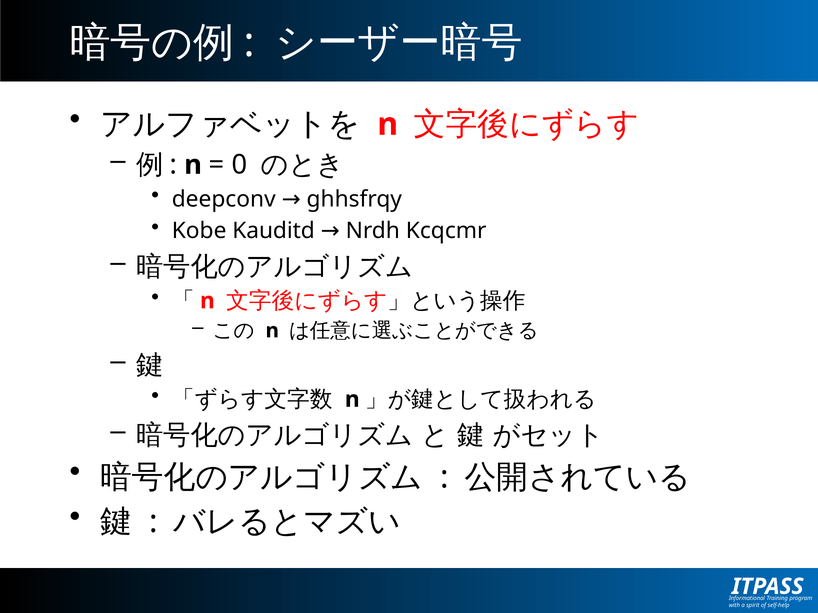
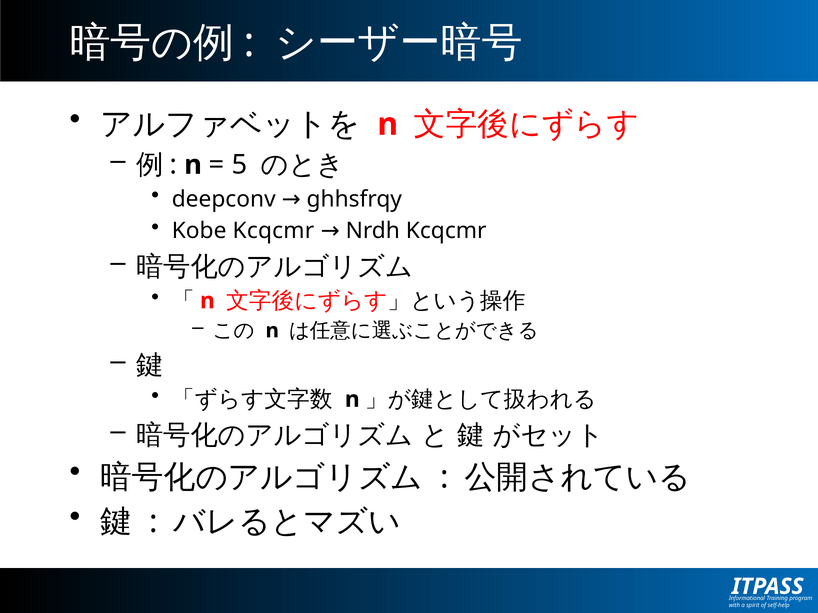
0: 0 -> 5 (239, 165)
Kobe Kauditd: Kauditd -> Kcqcmr (273, 231)
